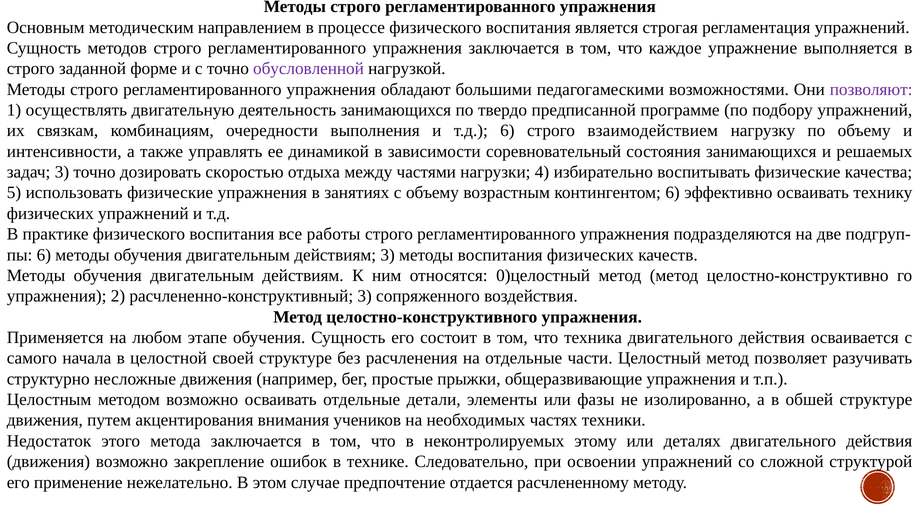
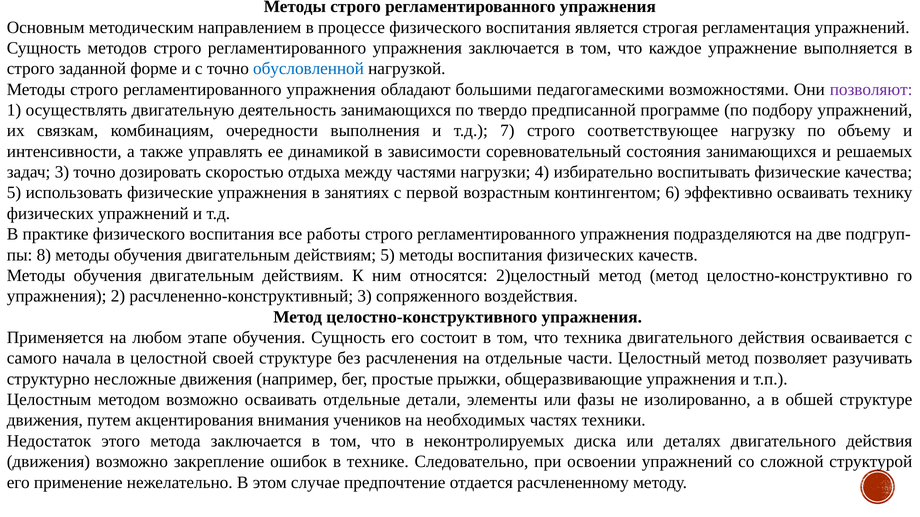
обусловленной colour: purple -> blue (308, 69)
т.д 6: 6 -> 7 (507, 131)
взаимодействием: взаимодействием -> соответствующее (653, 131)
с объему: объему -> первой (432, 193)
пы 6: 6 -> 8 (44, 255)
действиям 3: 3 -> 5 (388, 255)
0)целостный: 0)целостный -> 2)целостный (543, 276)
этому: этому -> диска (595, 441)
